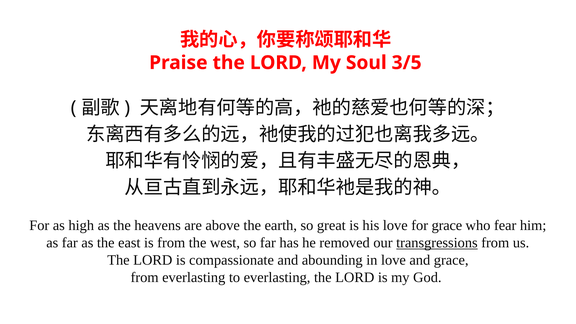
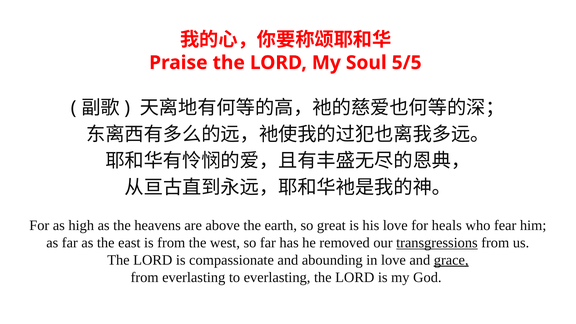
3/5: 3/5 -> 5/5 (407, 63)
for grace: grace -> heals (447, 225)
grace underline: none -> present (451, 260)
